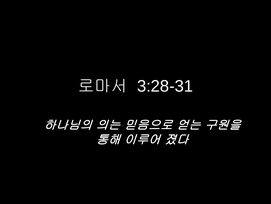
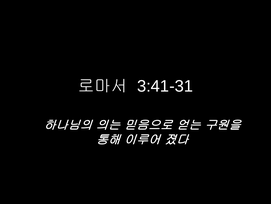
3:28-31: 3:28-31 -> 3:41-31 (165, 86)
